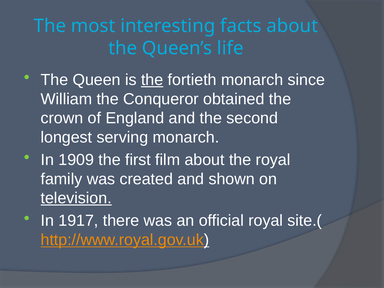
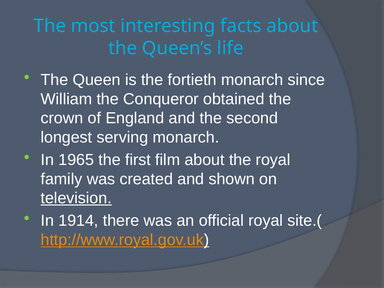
the underline: present -> none (152, 80)
1909: 1909 -> 1965 (76, 160)
1917: 1917 -> 1914 (78, 221)
